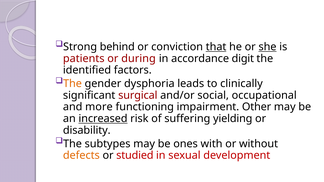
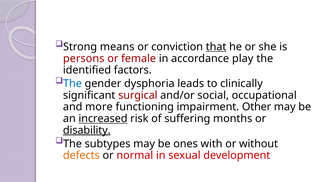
behind: behind -> means (117, 47)
she underline: present -> none (267, 47)
patients: patients -> persons (84, 59)
during: during -> female (139, 59)
digit: digit -> play (243, 59)
The colour: orange -> blue (72, 84)
yielding: yielding -> months (233, 119)
disability underline: none -> present (87, 130)
studied: studied -> normal (135, 156)
